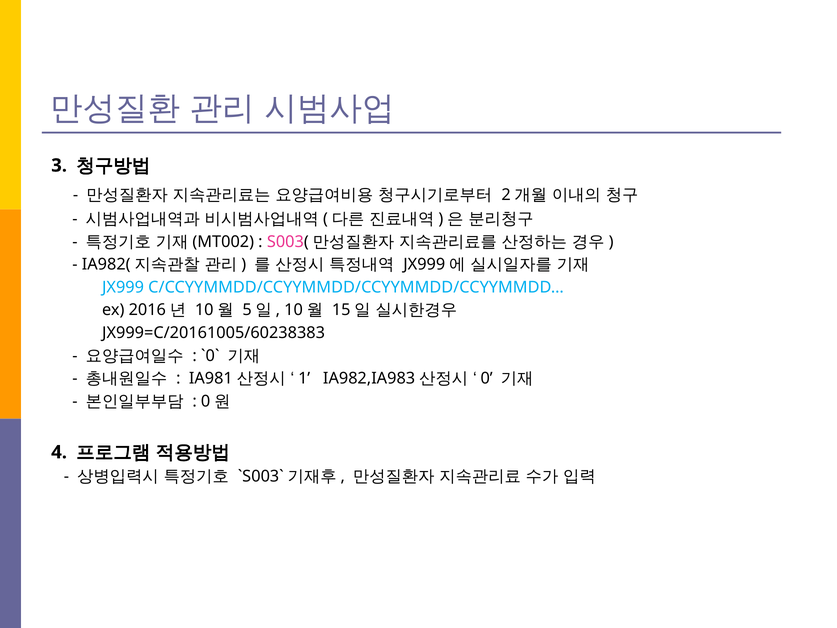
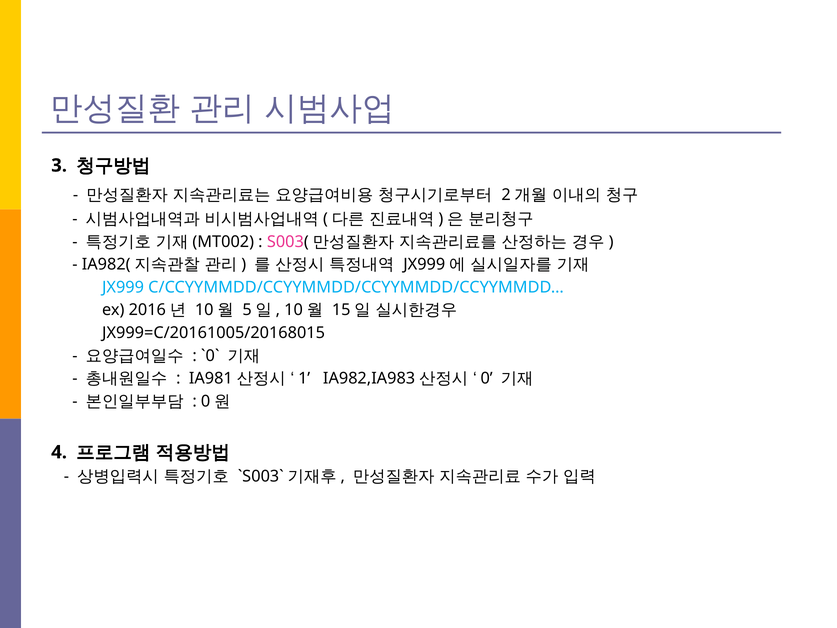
JX999=C/20161005/60238383: JX999=C/20161005/60238383 -> JX999=C/20161005/20168015 (214, 333)
